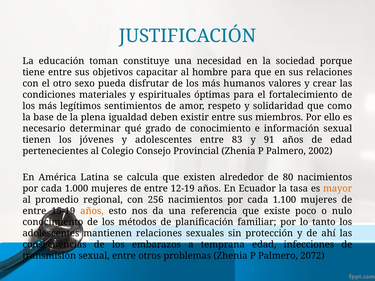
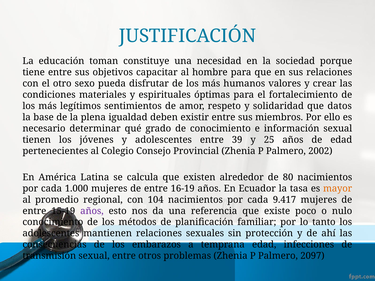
como: como -> datos (340, 106)
83: 83 -> 39 (237, 140)
91: 91 -> 25 (269, 140)
12-19: 12-19 -> 16-19 (183, 189)
256: 256 -> 104 (156, 200)
1.100: 1.100 -> 9.417 (284, 200)
años colour: orange -> purple (92, 211)
2072: 2072 -> 2097 (312, 256)
